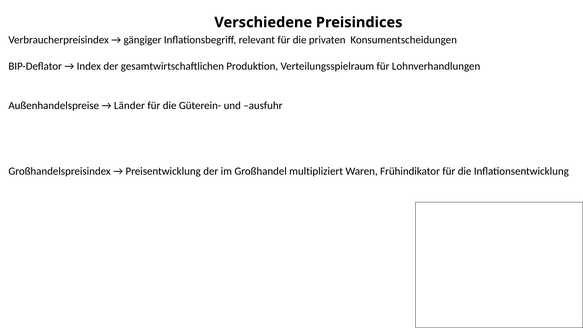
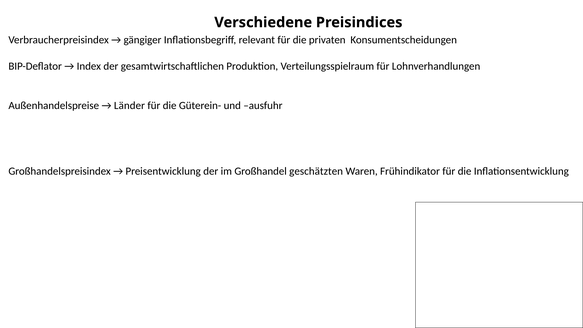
multipliziert: multipliziert -> geschätzten (316, 171)
